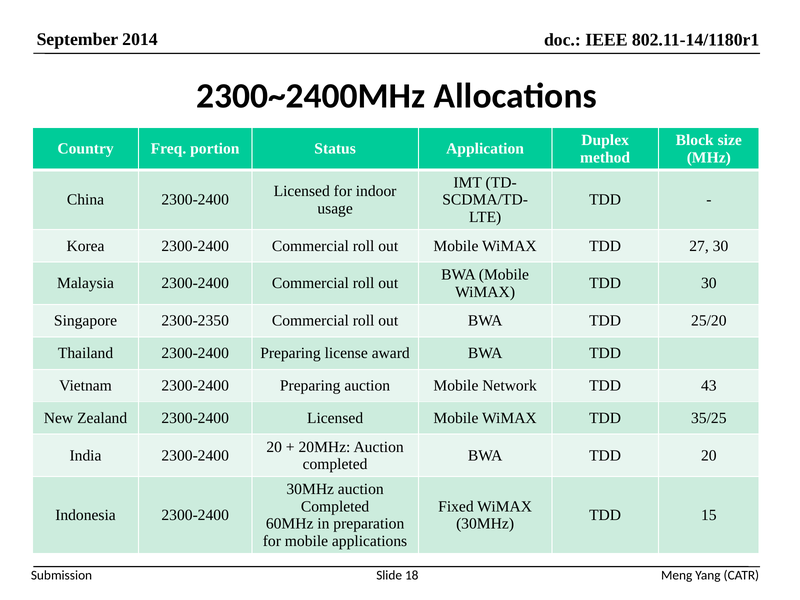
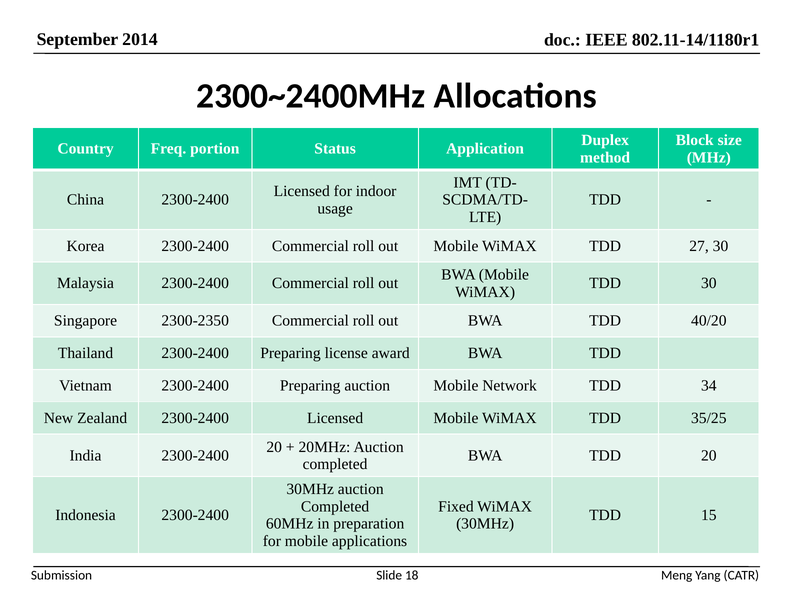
25/20: 25/20 -> 40/20 (709, 321)
43: 43 -> 34 (709, 386)
